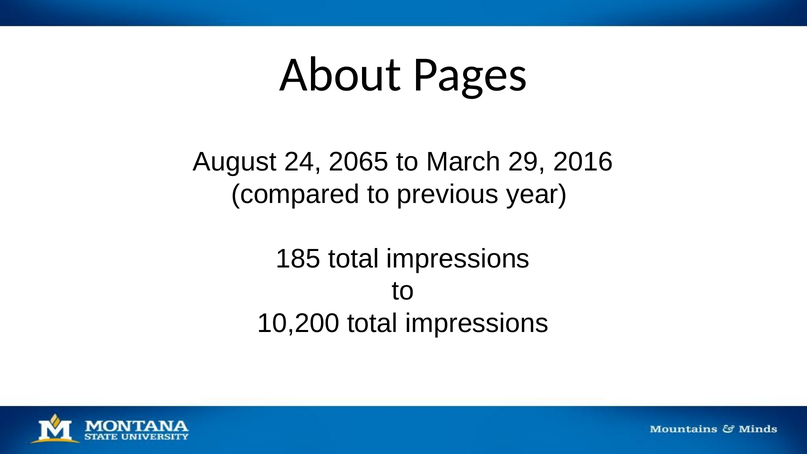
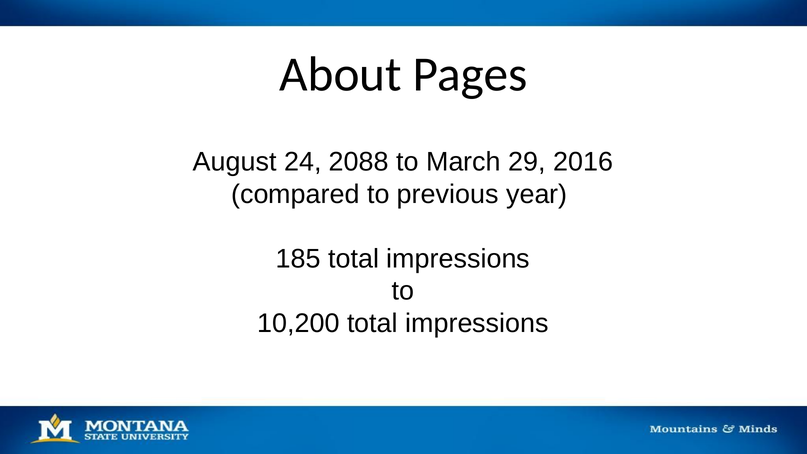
2065: 2065 -> 2088 (359, 162)
